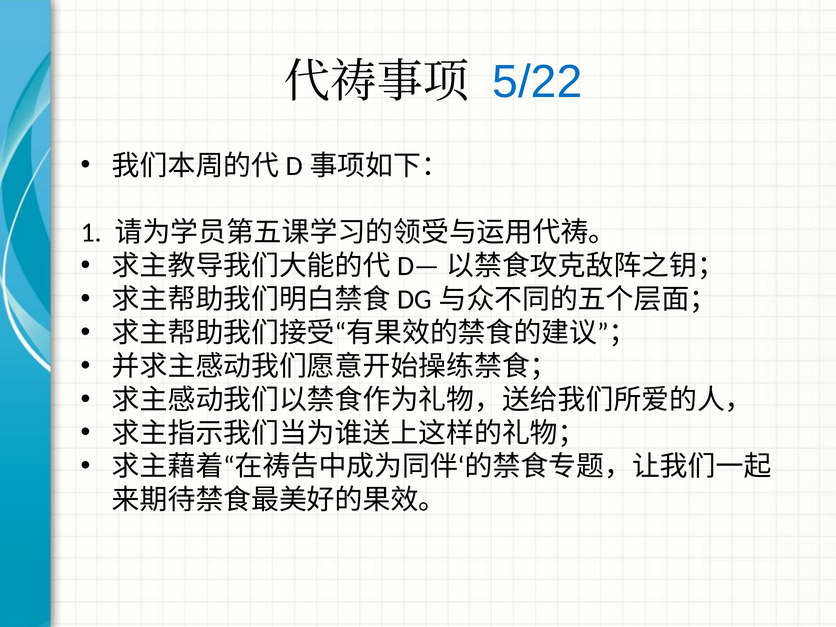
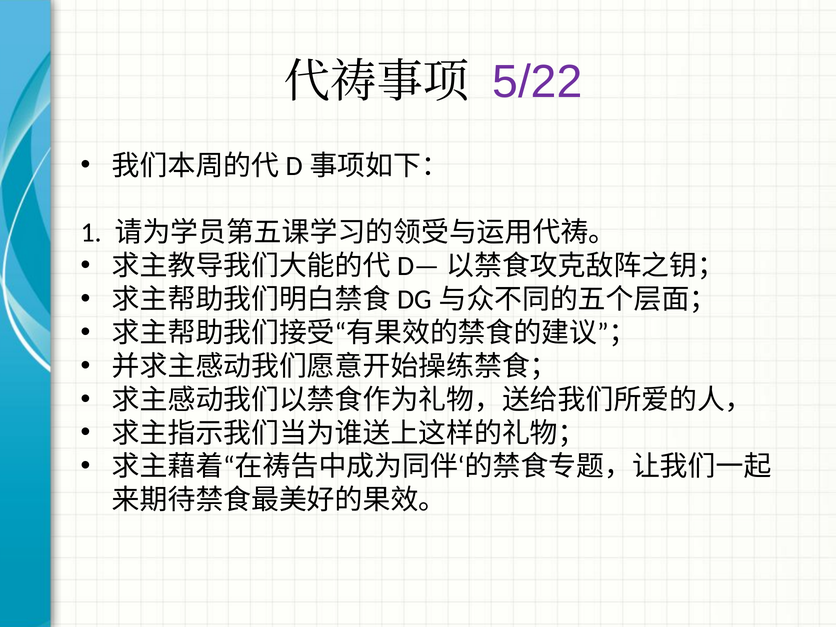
5/22 colour: blue -> purple (537, 82)
